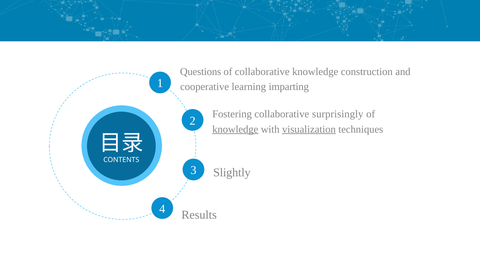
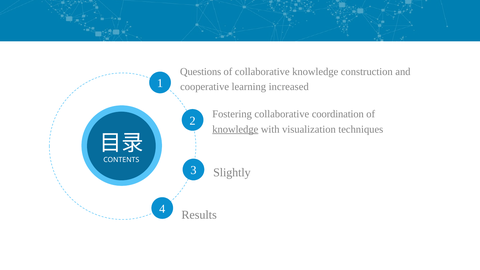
imparting: imparting -> increased (289, 87)
surprisingly: surprisingly -> coordination (338, 114)
visualization underline: present -> none (309, 129)
